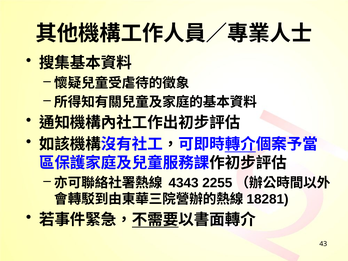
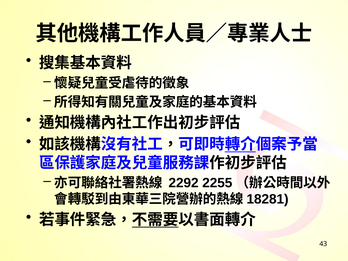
4343: 4343 -> 2292 (184, 183)
